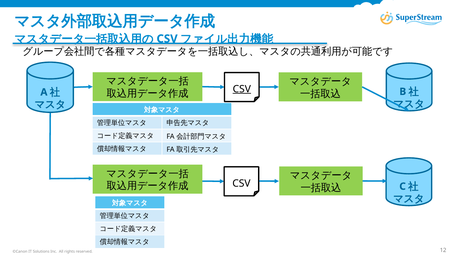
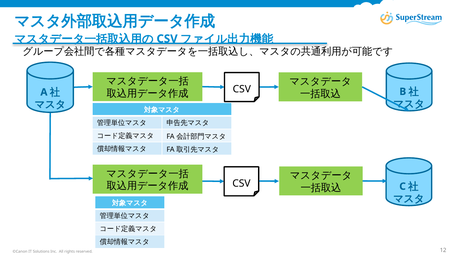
CSV underline: present -> none (242, 89)
